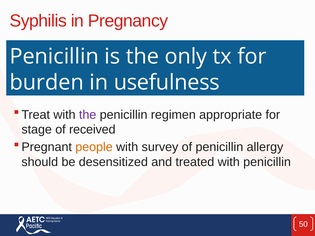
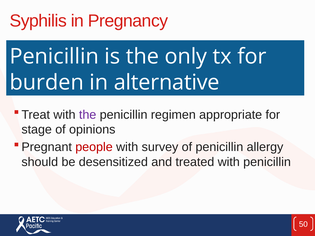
usefulness: usefulness -> alternative (167, 83)
received: received -> opinions (92, 130)
people colour: orange -> red (94, 147)
